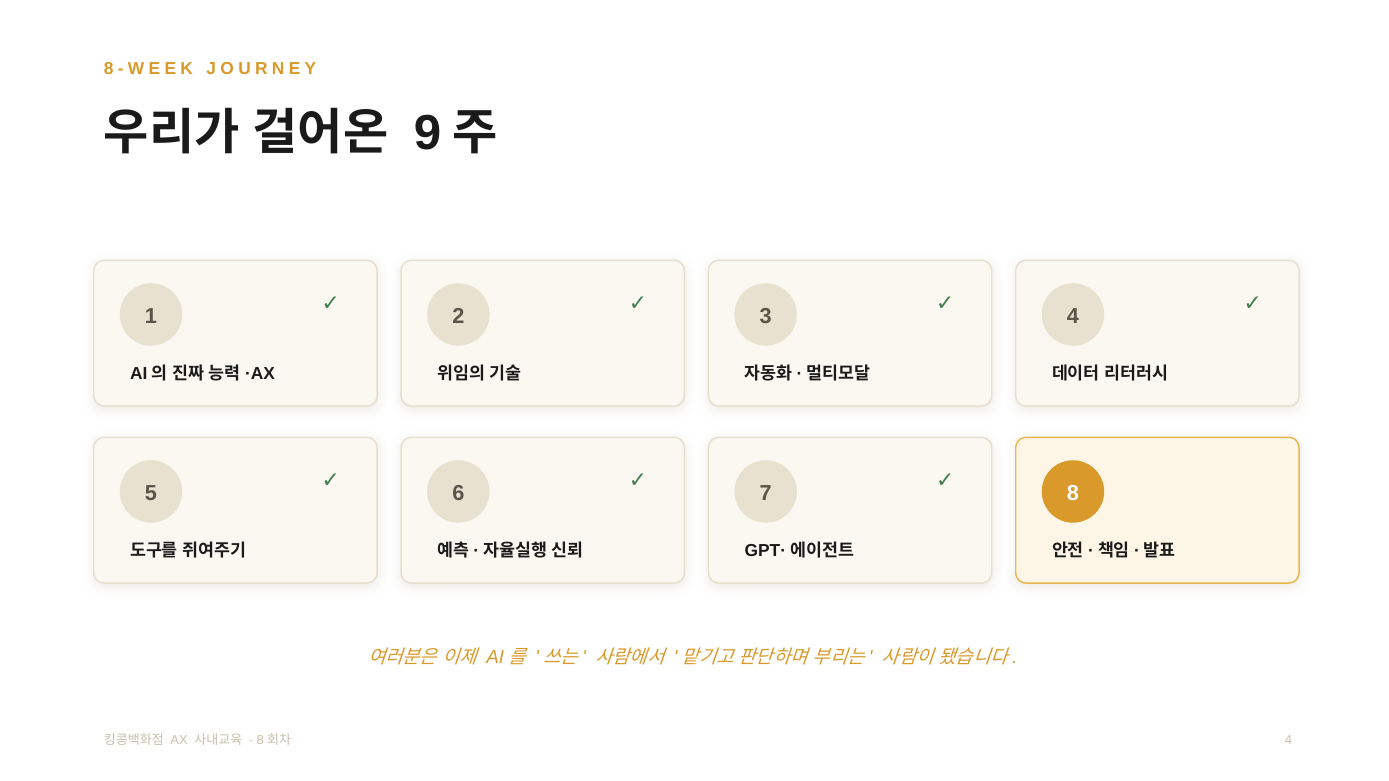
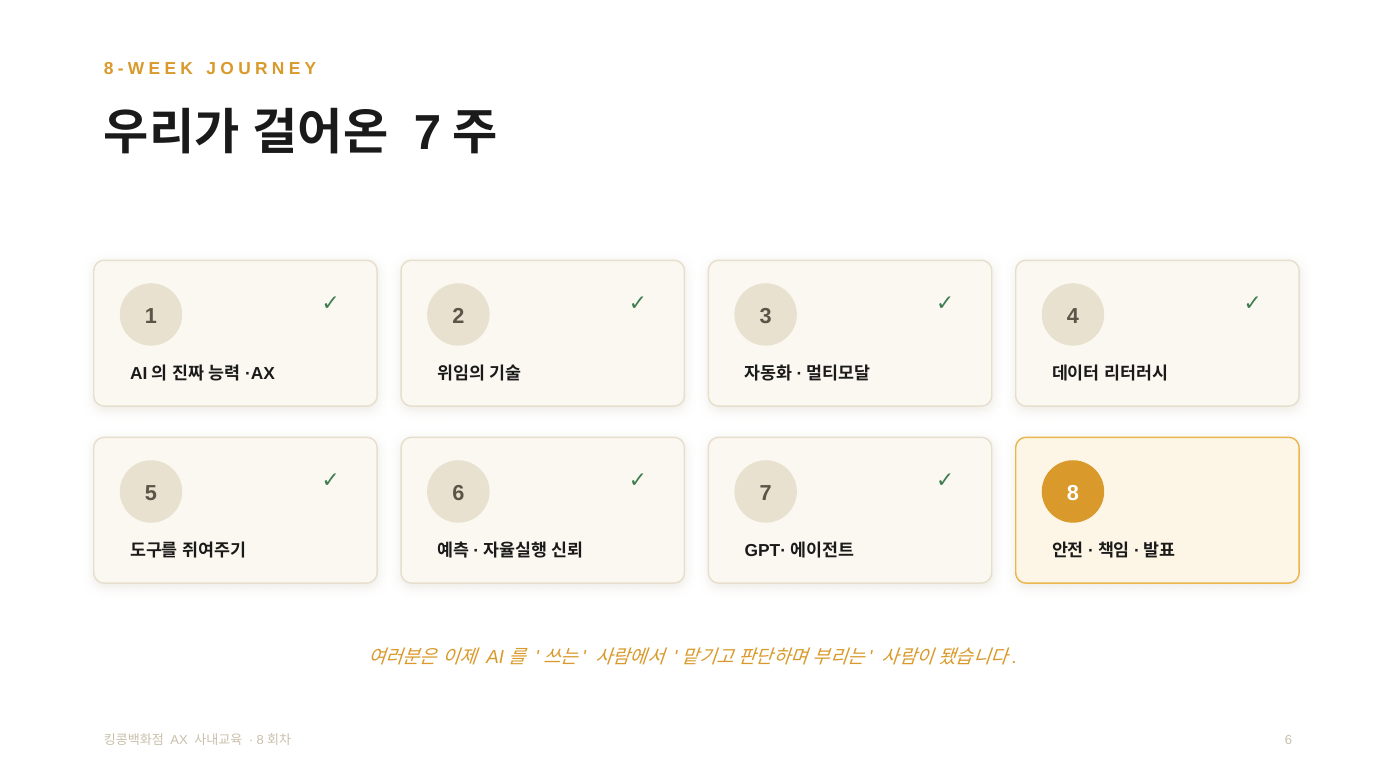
9: 9 -> 7 (428, 133)
4: 4 -> 6 (1288, 741)
